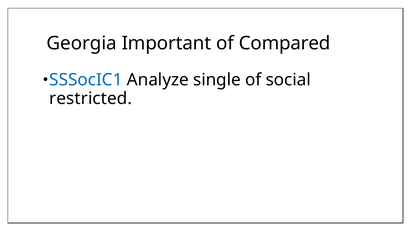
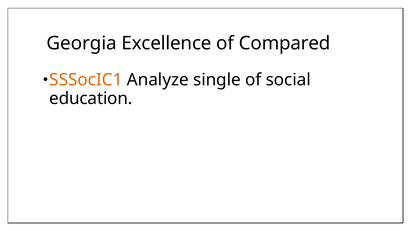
Important: Important -> Excellence (167, 43)
SSSocIC1 colour: blue -> orange (86, 80)
restricted: restricted -> education (91, 99)
